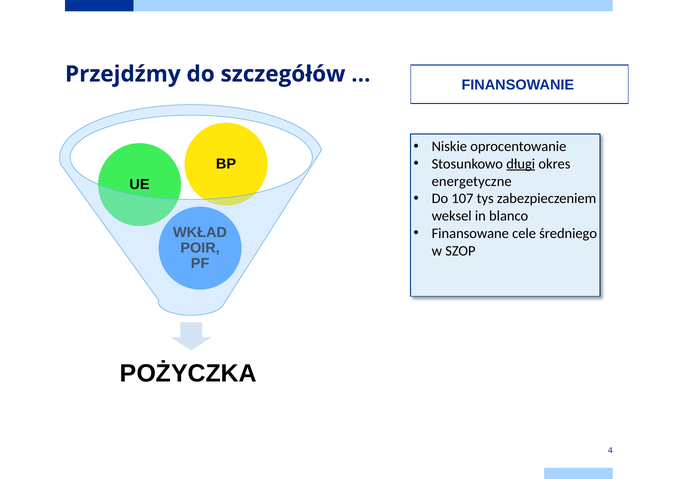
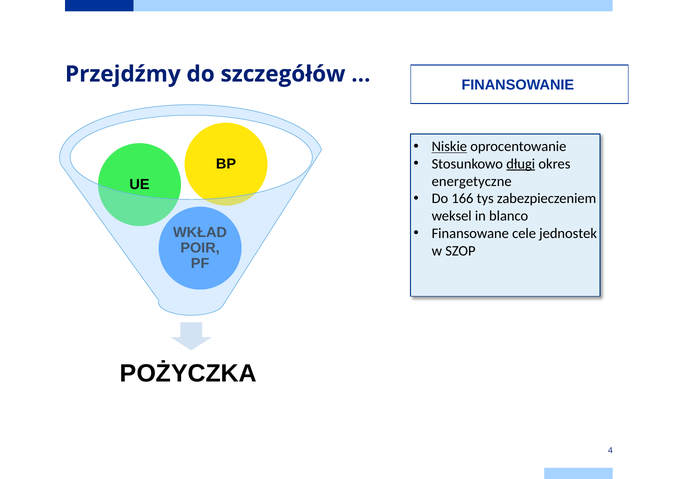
Niskie underline: none -> present (449, 147)
107: 107 -> 166 (462, 199)
średniego: średniego -> jednostek (568, 233)
